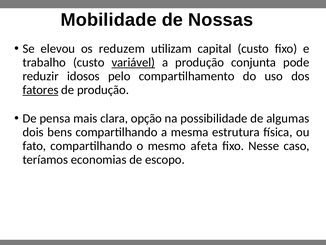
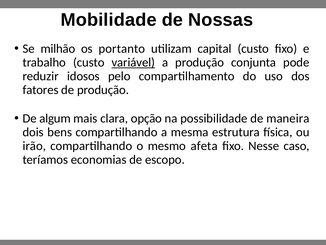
elevou: elevou -> milhão (58, 49)
reduzem: reduzem -> portanto (122, 49)
fatores underline: present -> none (41, 90)
pensa: pensa -> algum (55, 118)
algumas: algumas -> maneira (288, 118)
fato: fato -> irão (34, 146)
